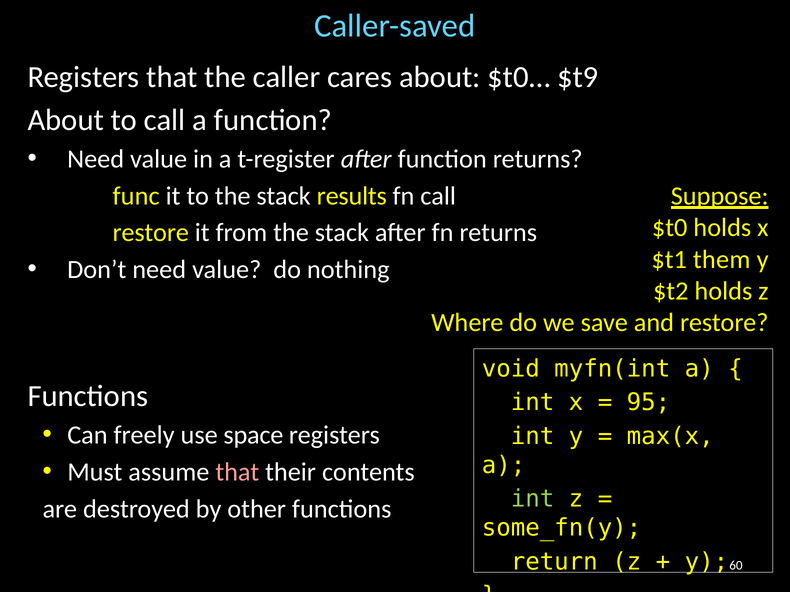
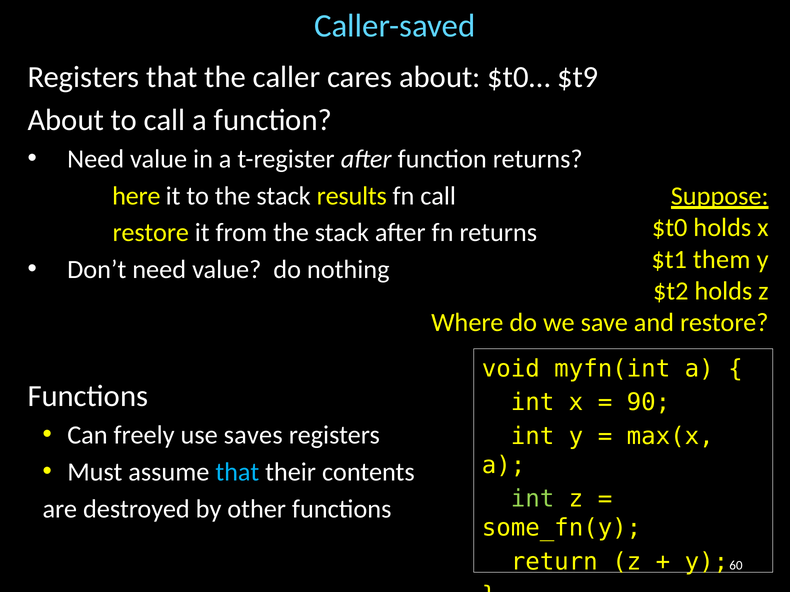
func: func -> here (136, 196)
95: 95 -> 90 (649, 403)
space: space -> saves (253, 436)
that colour: pink -> light blue (237, 472)
